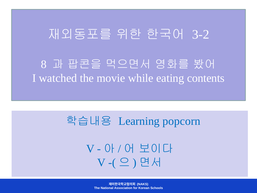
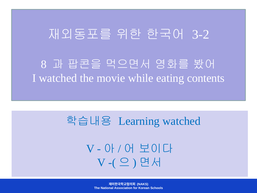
Learning popcorn: popcorn -> watched (182, 121)
